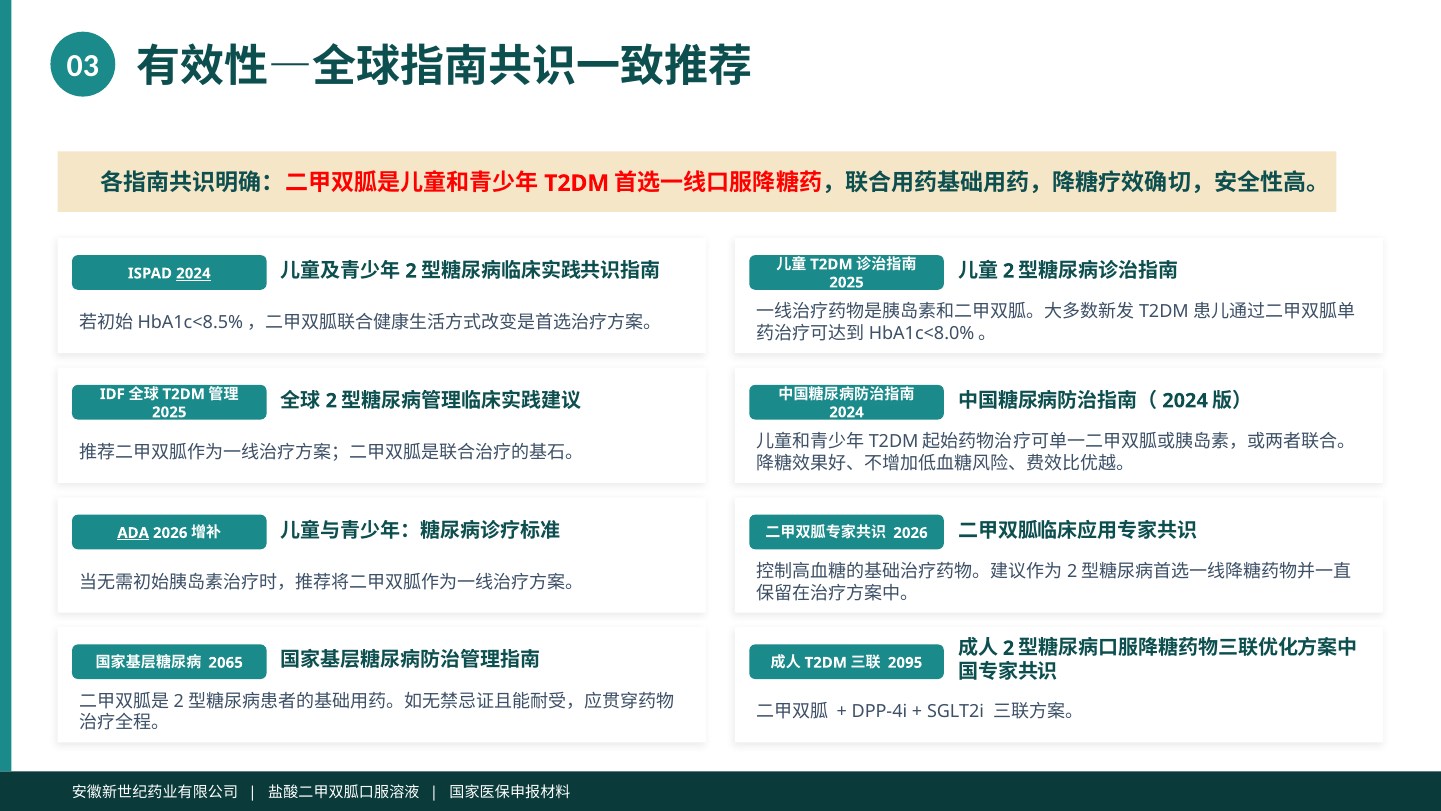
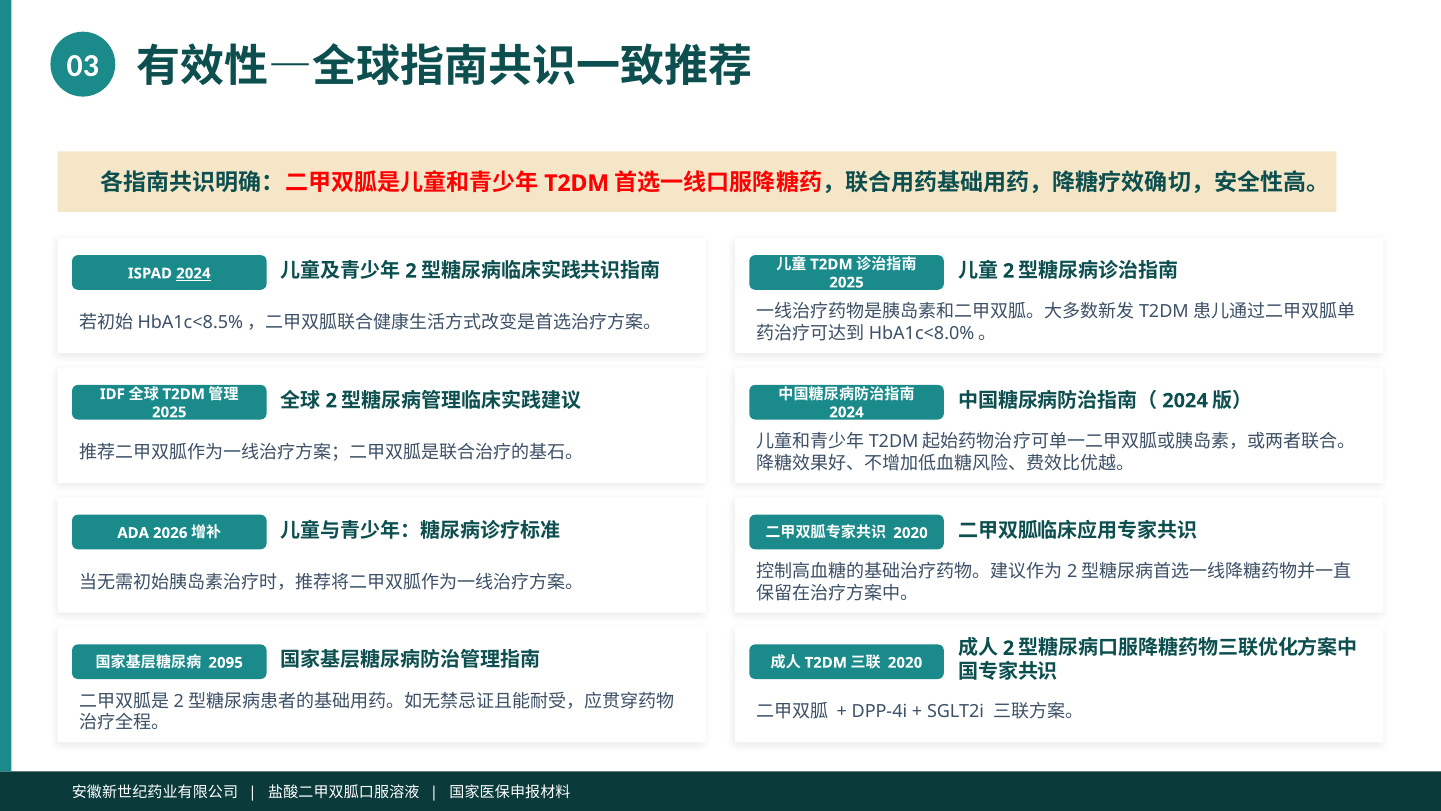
2026: 2026 -> 2020 (910, 533)
ADA underline: present -> none (133, 533)
2065: 2065 -> 2095 (226, 662)
2095: 2095 -> 2020 (905, 662)
